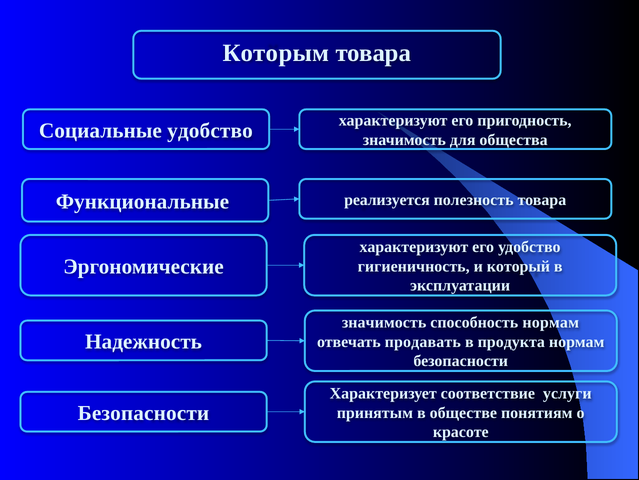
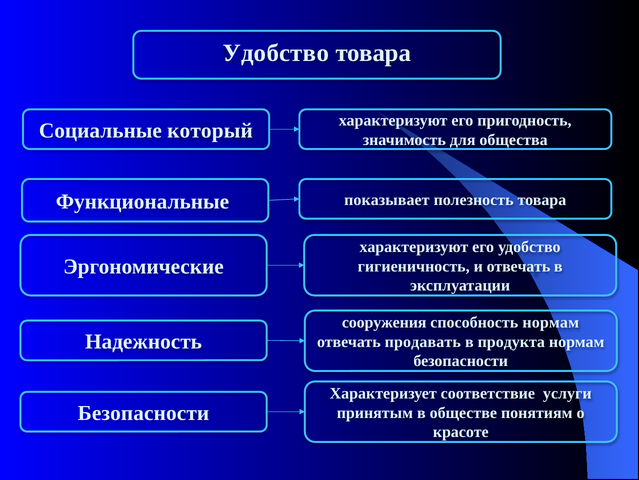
Которым: Которым -> Удобство (276, 53)
Социальные удобство: удобство -> который (210, 130)
реализуется: реализуется -> показывает (387, 200)
и который: который -> отвечать (518, 266)
значимость: значимость -> сооружения (384, 322)
